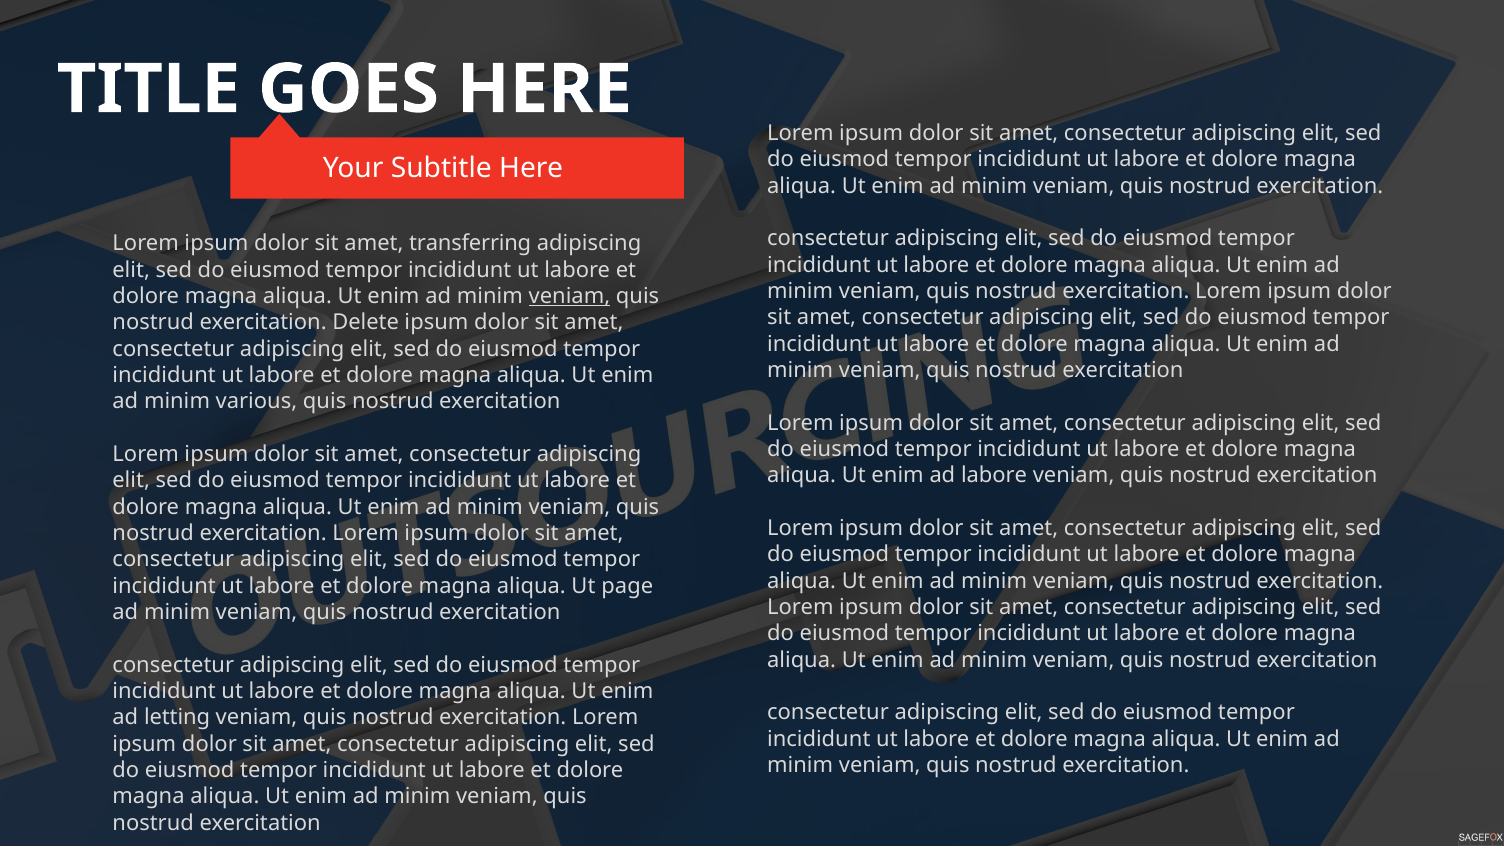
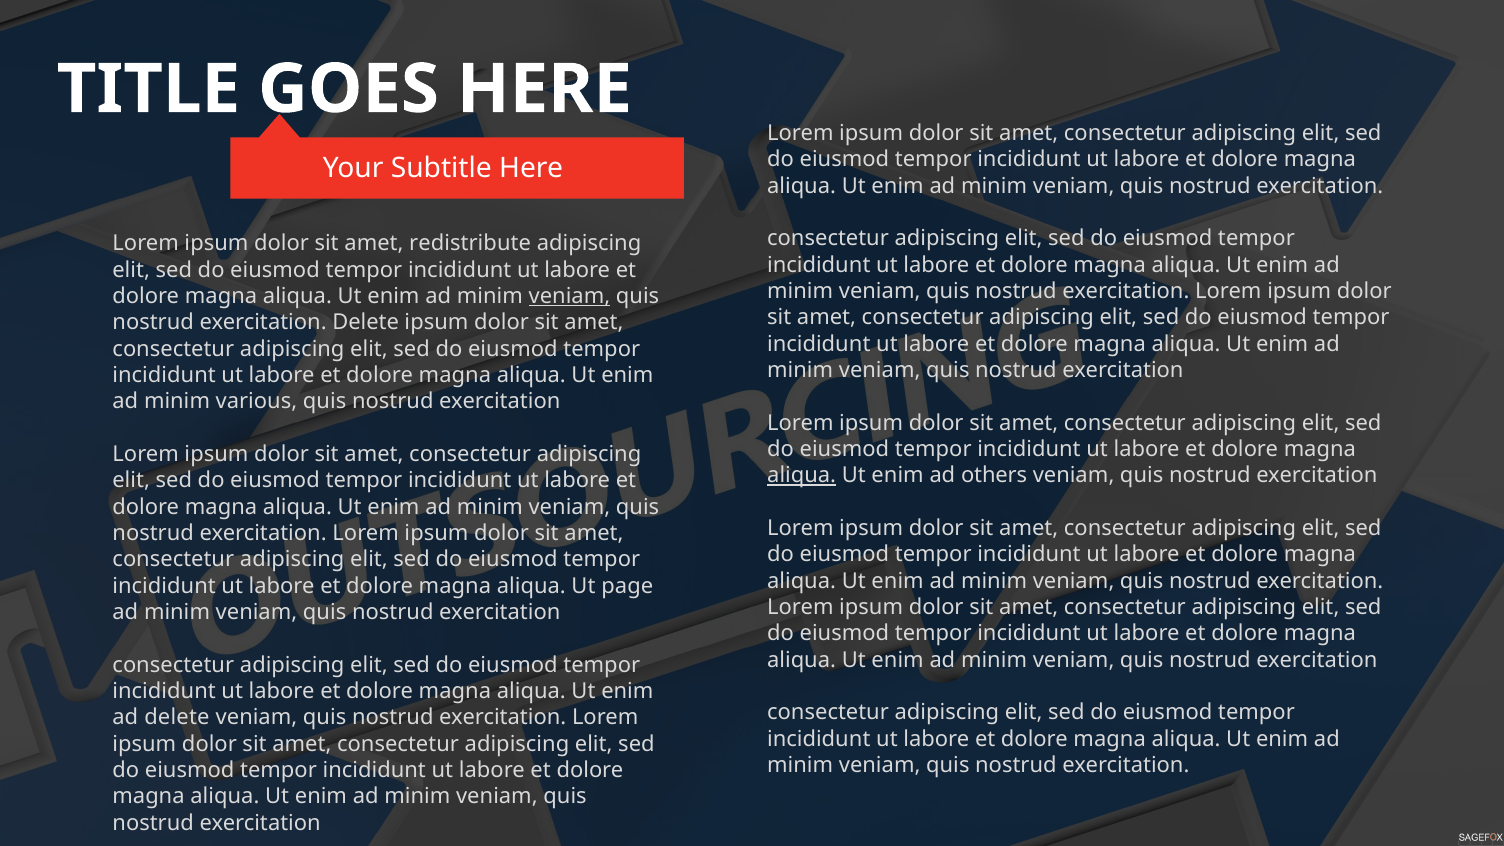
transferring: transferring -> redistribute (470, 243)
aliqua underline: none -> present (802, 475)
ad labore: labore -> others (994, 475)
ad letting: letting -> delete (177, 718)
